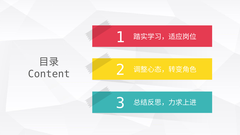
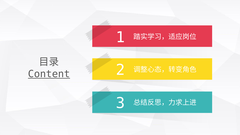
Content underline: none -> present (49, 74)
